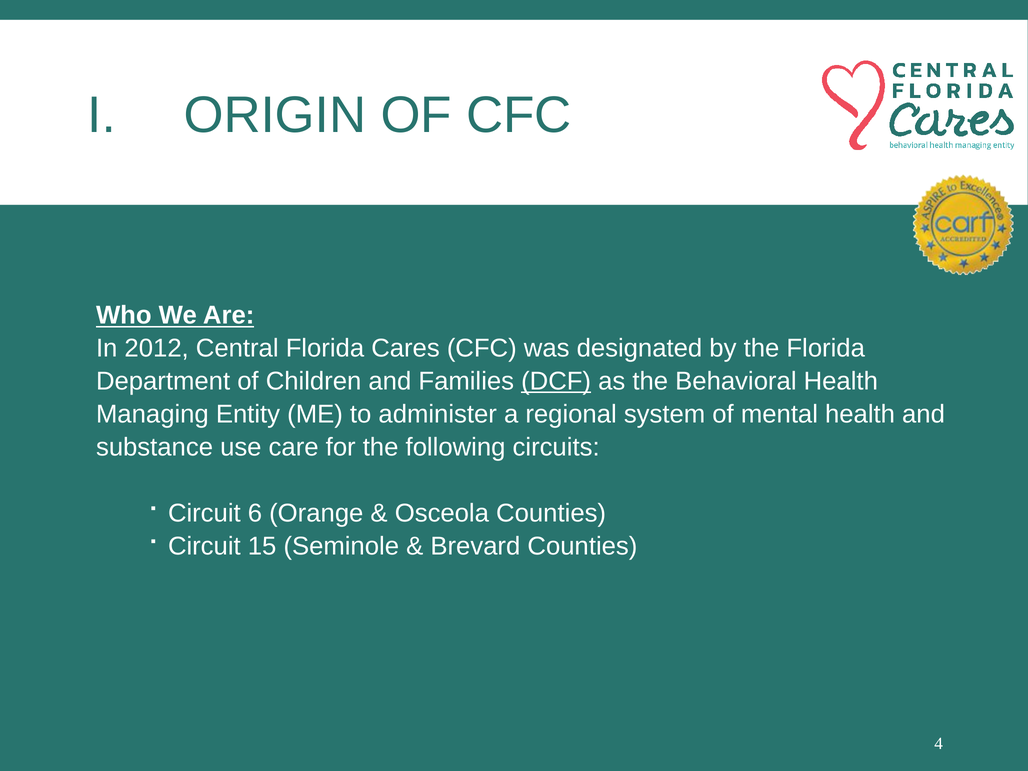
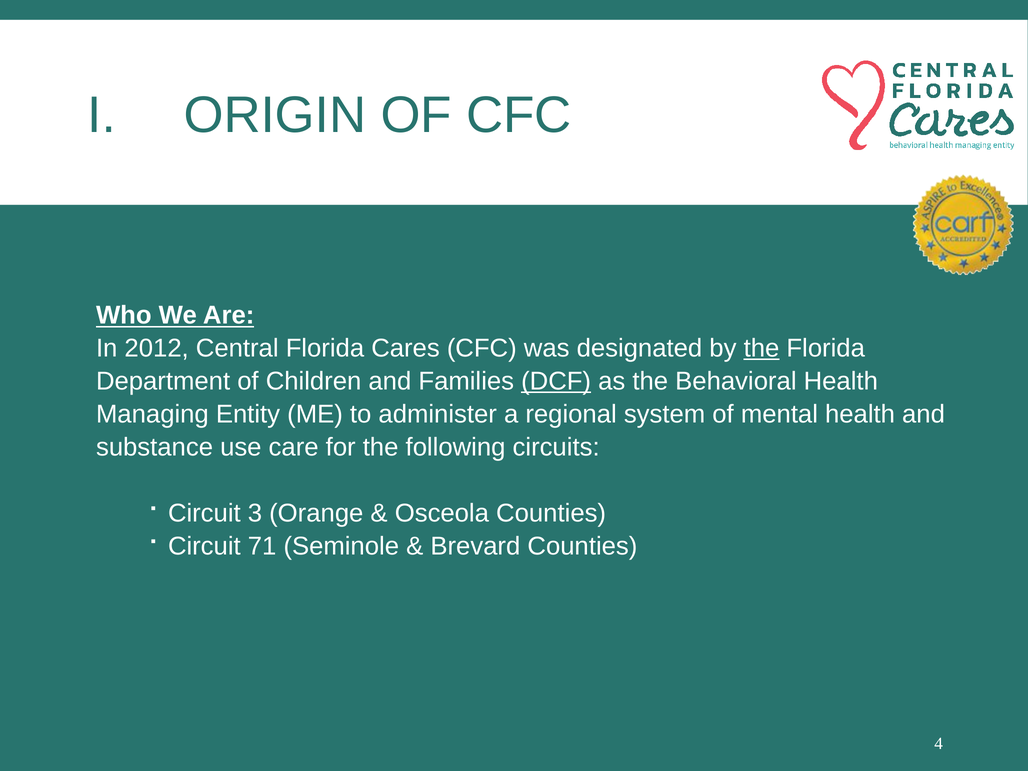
the underline: none -> present (762, 348)
6: 6 -> 3 (255, 513)
15: 15 -> 71 (262, 546)
